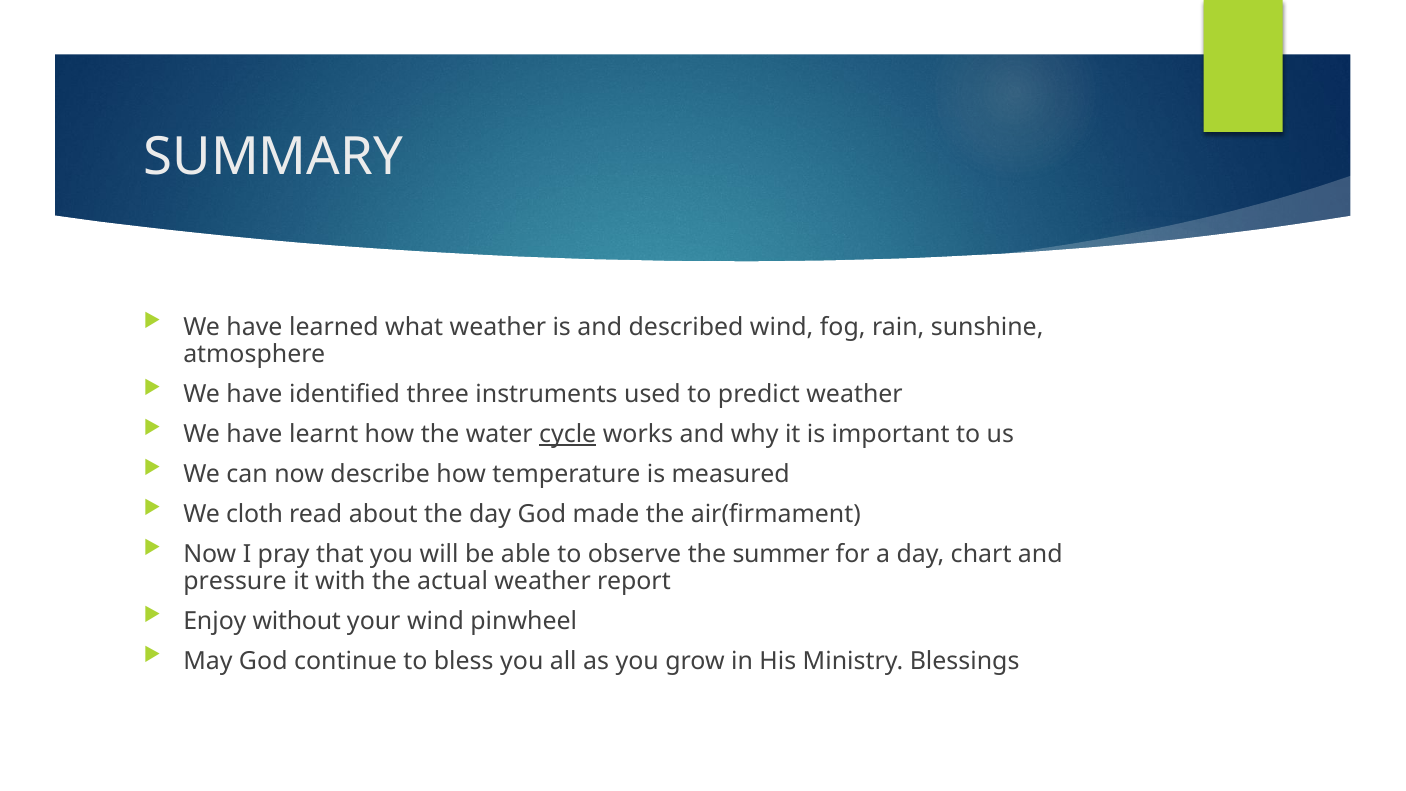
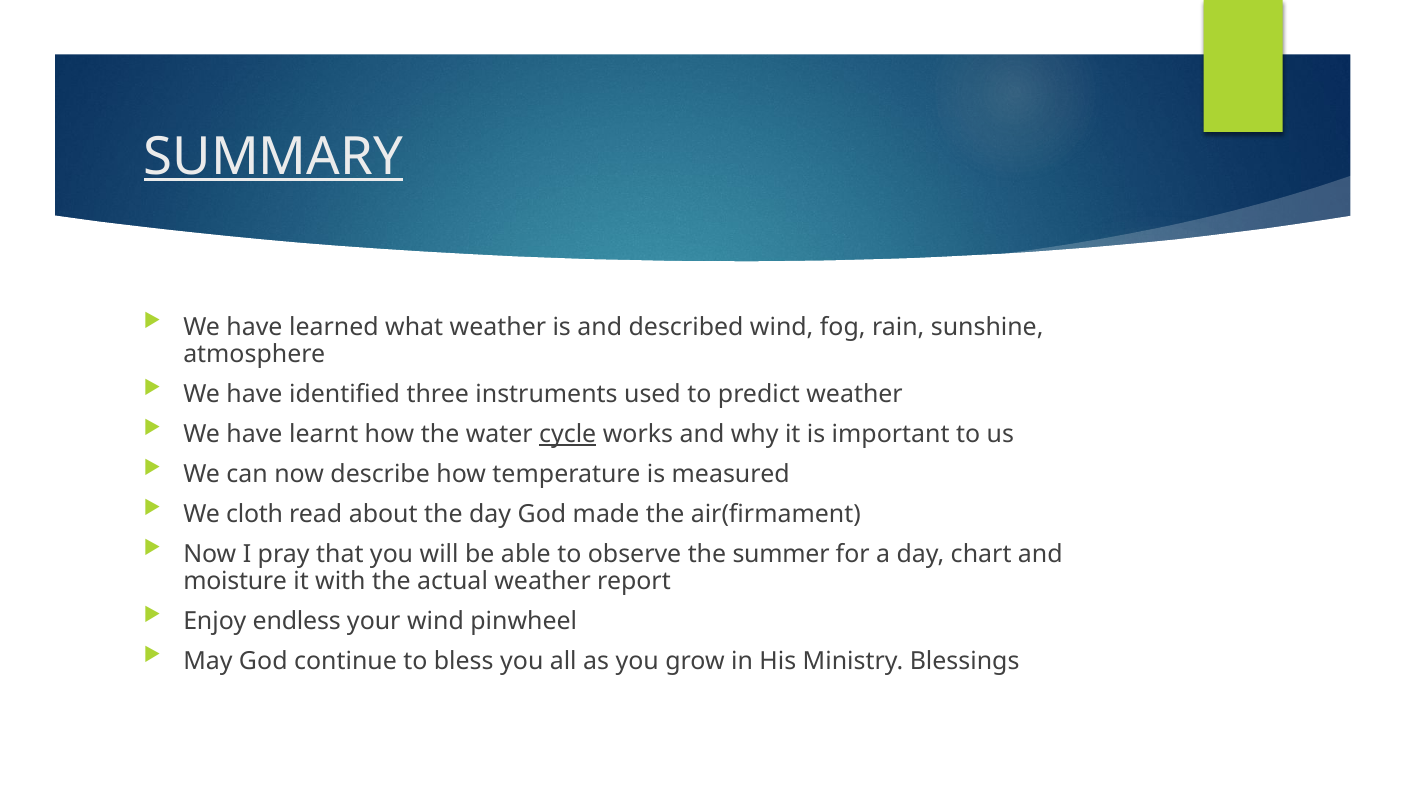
SUMMARY underline: none -> present (273, 157)
pressure: pressure -> moisture (235, 581)
without: without -> endless (297, 621)
